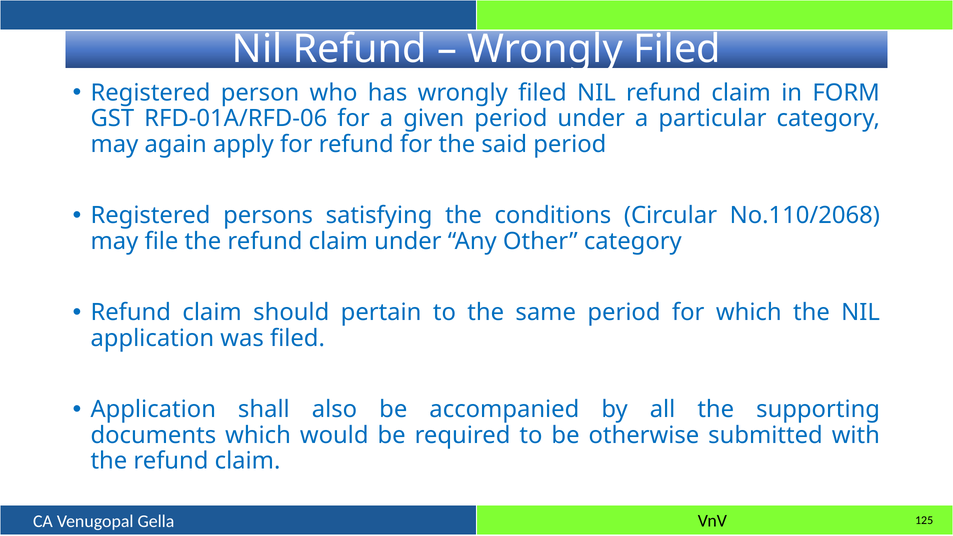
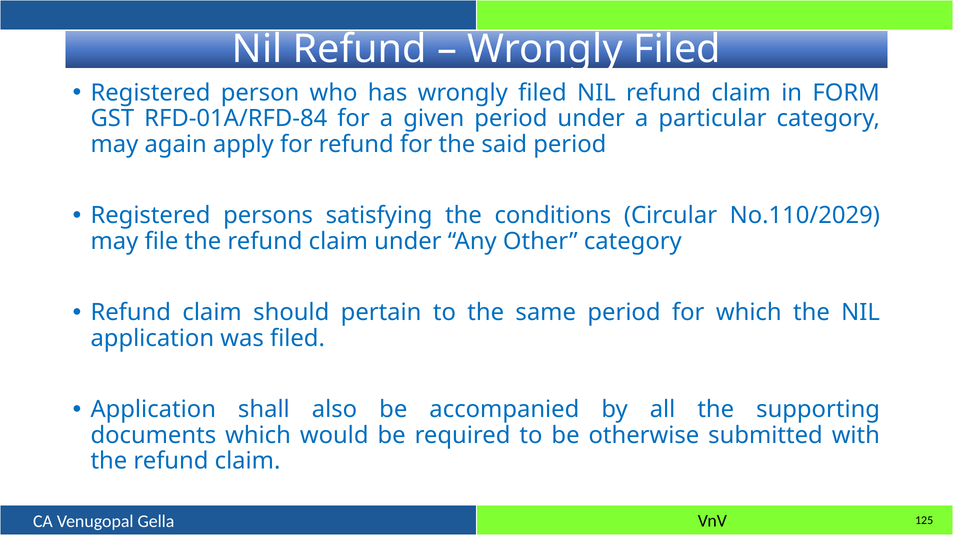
RFD-01A/RFD-06: RFD-01A/RFD-06 -> RFD-01A/RFD-84 (236, 118)
No.110/2068: No.110/2068 -> No.110/2029 (805, 215)
